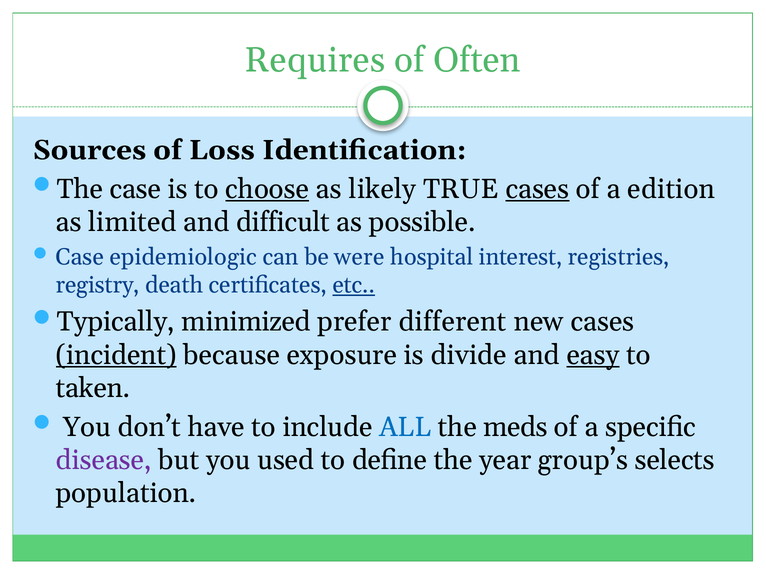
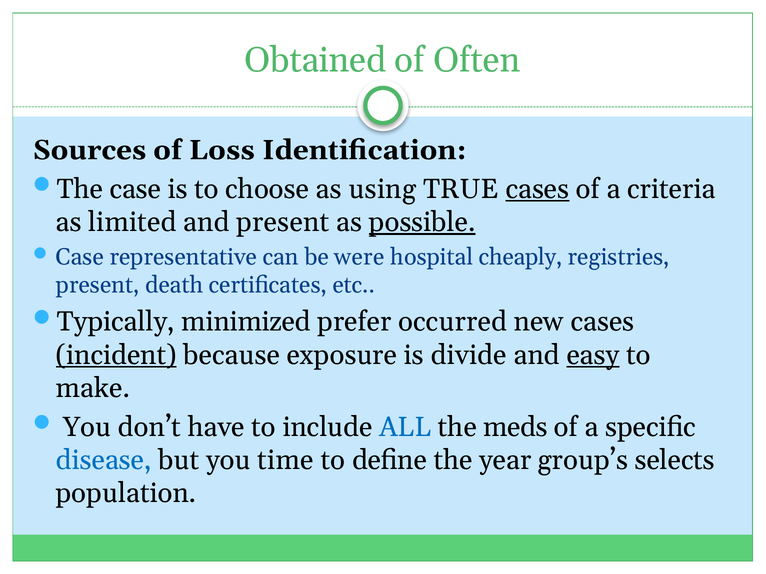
Requires: Requires -> Obtained (315, 60)
choose underline: present -> none (267, 189)
likely: likely -> using (382, 189)
edition: edition -> criteria (671, 189)
and difficult: difficult -> present (283, 222)
possible underline: none -> present (422, 222)
epidemiologic: epidemiologic -> representative (183, 257)
interest: interest -> cheaply (521, 257)
registry: registry -> present (98, 285)
etc underline: present -> none (354, 285)
different: different -> occurred (453, 322)
taken: taken -> make (93, 388)
disease colour: purple -> blue (104, 461)
used: used -> time (286, 461)
